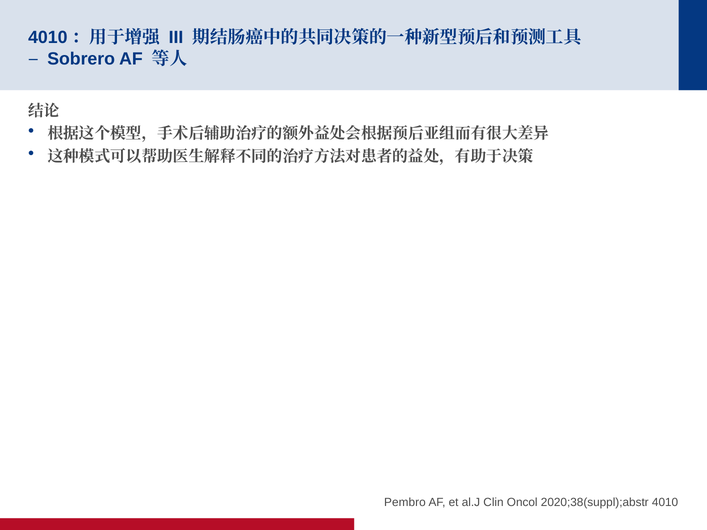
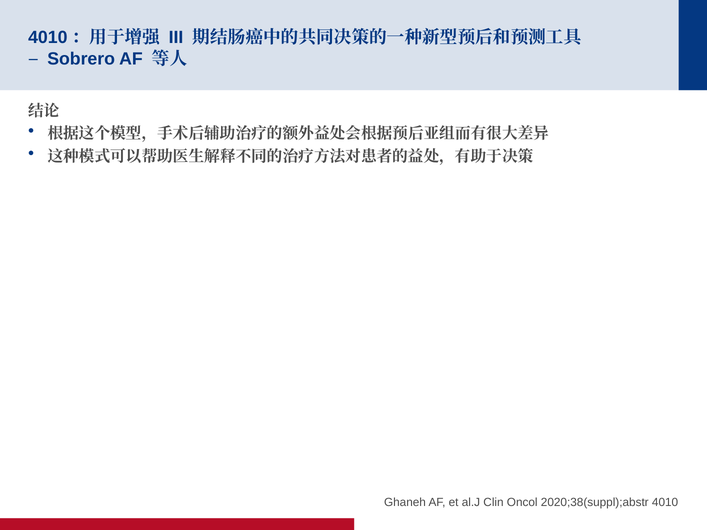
Pembro: Pembro -> Ghaneh (405, 503)
